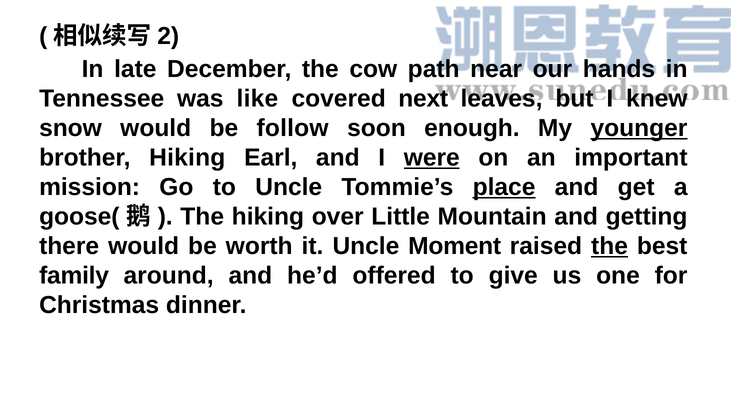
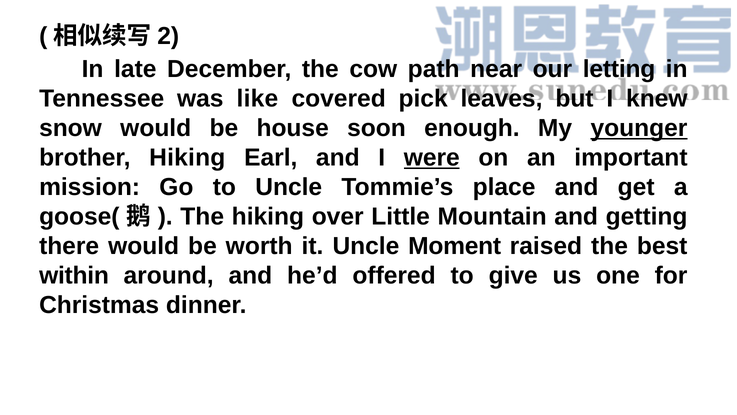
hands: hands -> letting (619, 69)
next: next -> pick (423, 98)
follow: follow -> house (293, 128)
place underline: present -> none (504, 187)
the underline: present -> none (610, 246)
family: family -> within (74, 275)
